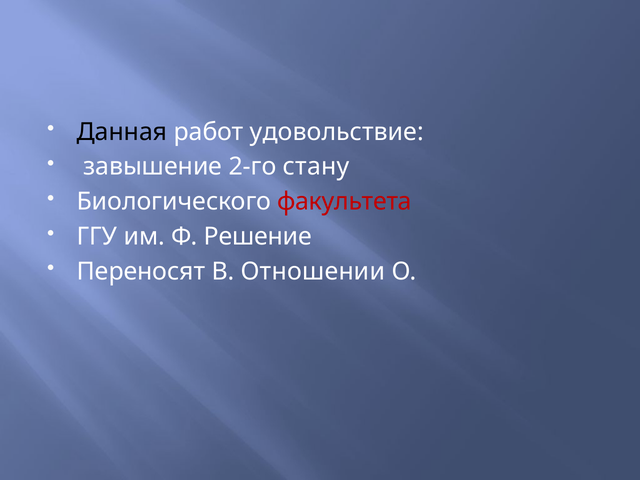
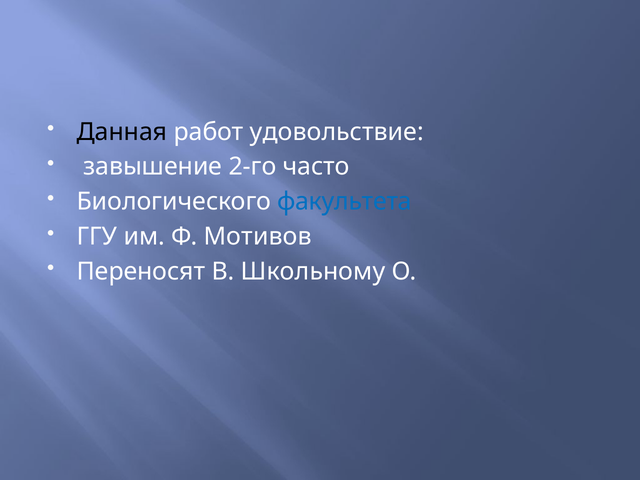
стану: стану -> часто (316, 167)
факультета colour: red -> blue (344, 202)
Решение: Решение -> Мотивов (258, 236)
Отношении: Отношении -> Школьному (313, 271)
